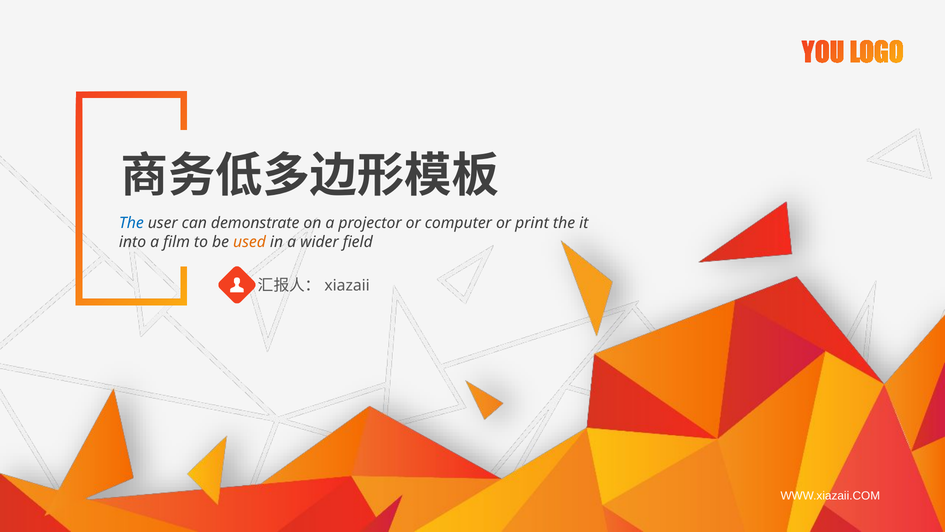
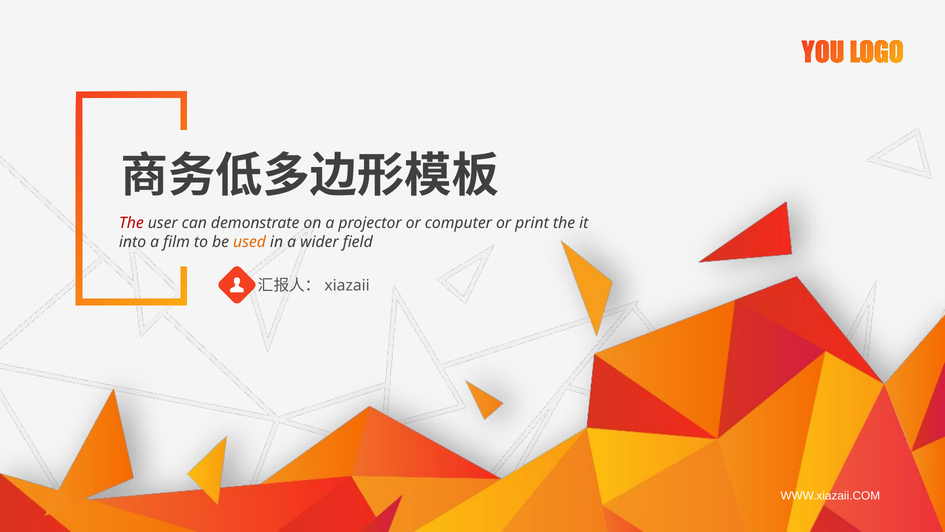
The colour: blue -> red (131, 223)
